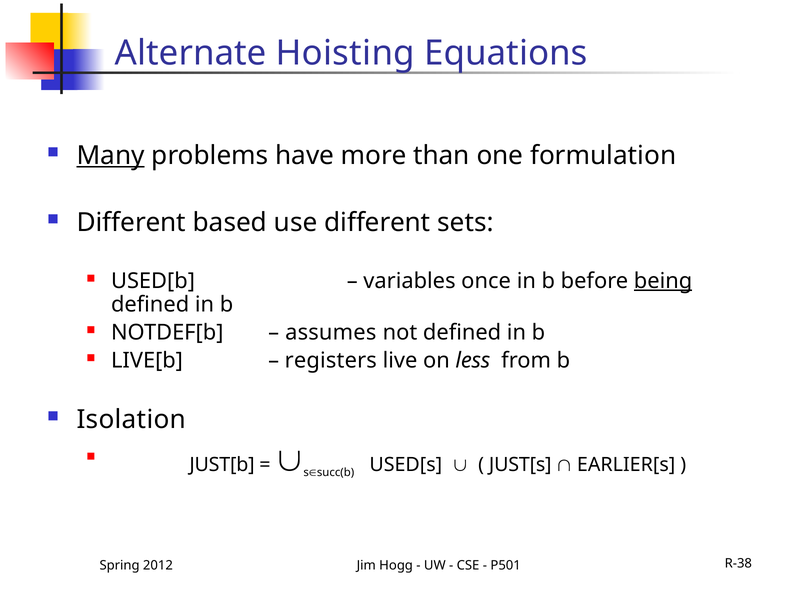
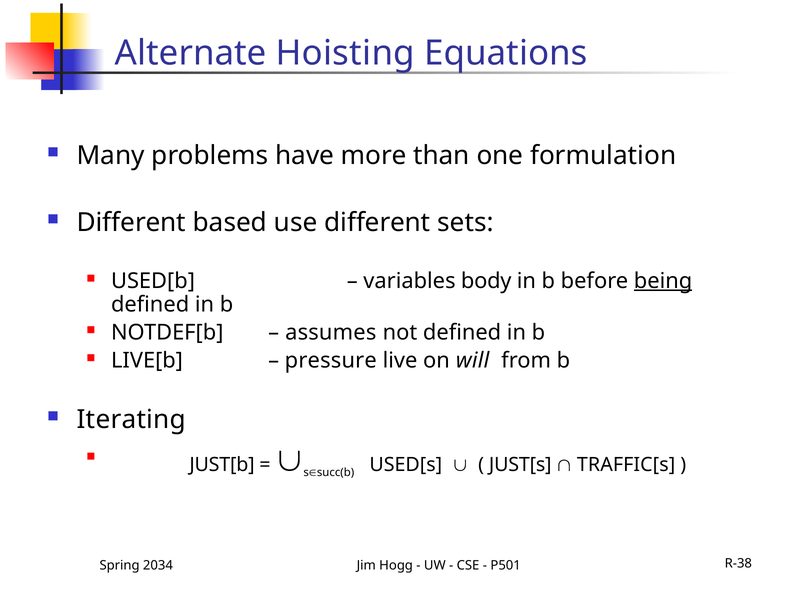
Many underline: present -> none (111, 155)
once: once -> body (486, 281)
registers: registers -> pressure (331, 360)
less: less -> will (473, 360)
Isolation: Isolation -> Iterating (131, 419)
EARLIER[s: EARLIER[s -> TRAFFIC[s (626, 464)
2012: 2012 -> 2034 (158, 565)
